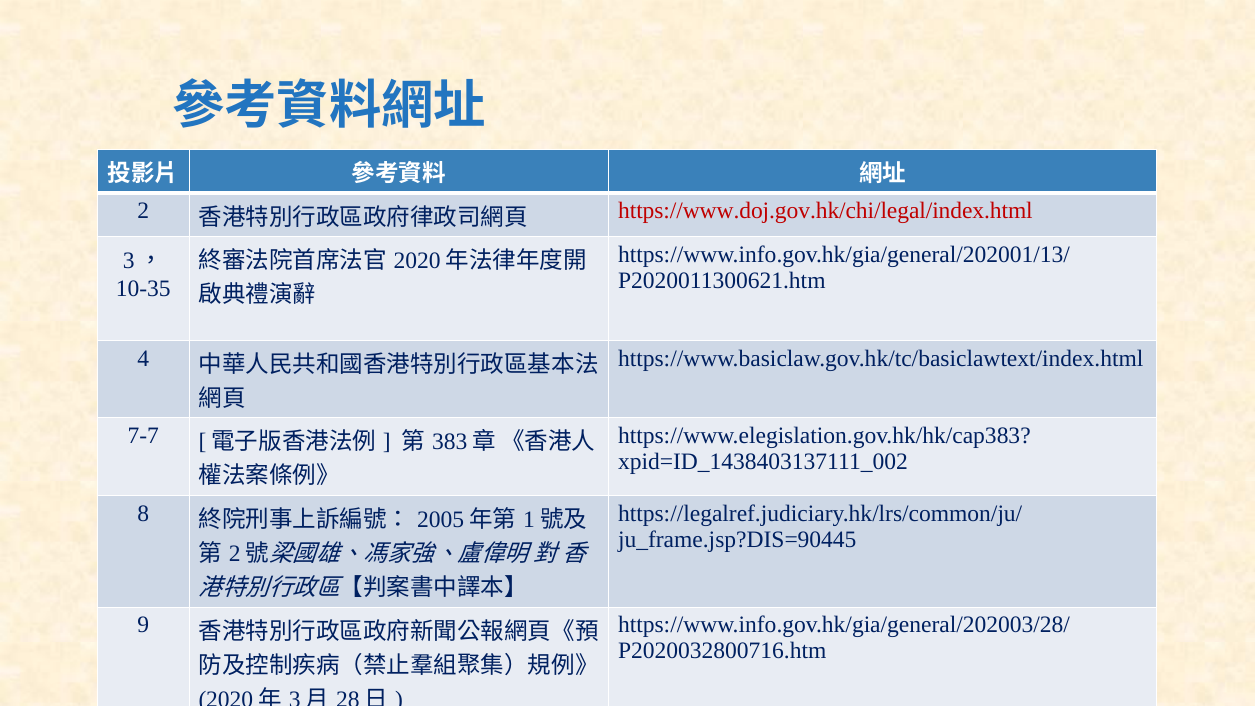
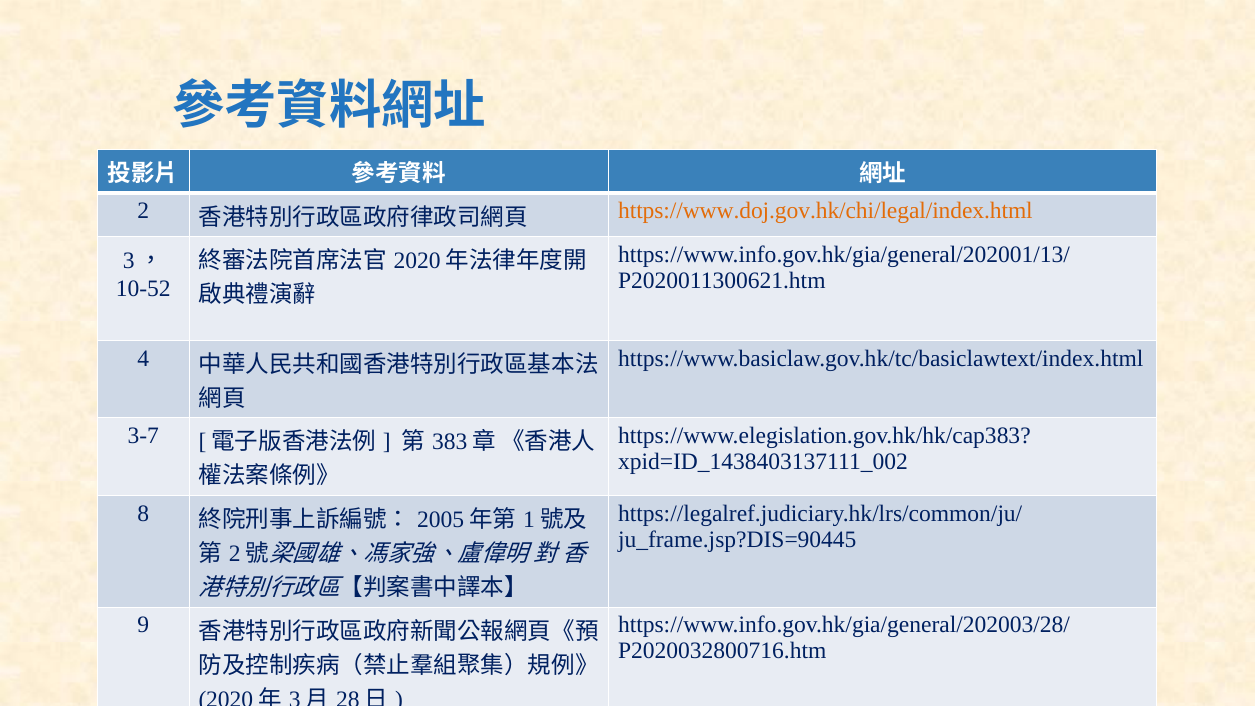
https://www.doj.gov.hk/chi/legal/index.html colour: red -> orange (825, 211)
10-35: 10-35 -> 10-52 (143, 289)
7-7: 7-7 -> 3-7 (143, 436)
